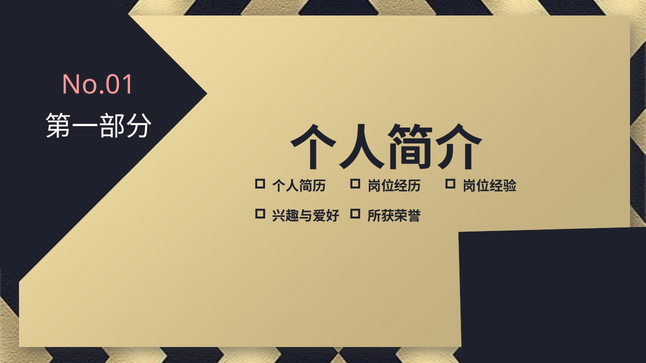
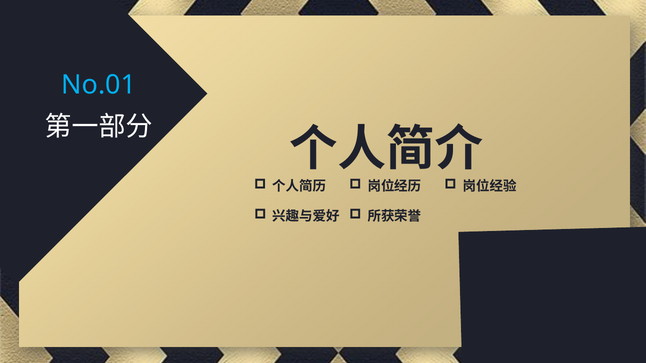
No.01 colour: pink -> light blue (99, 85)
